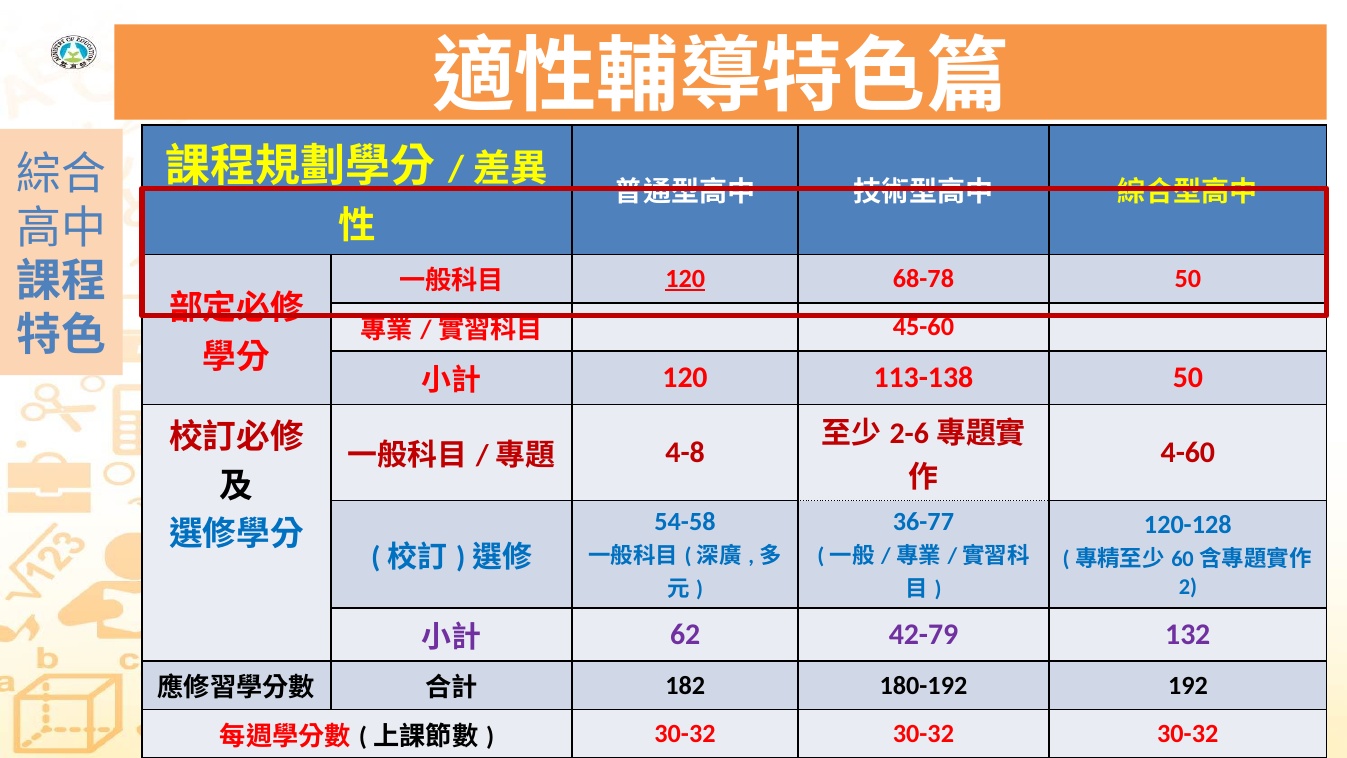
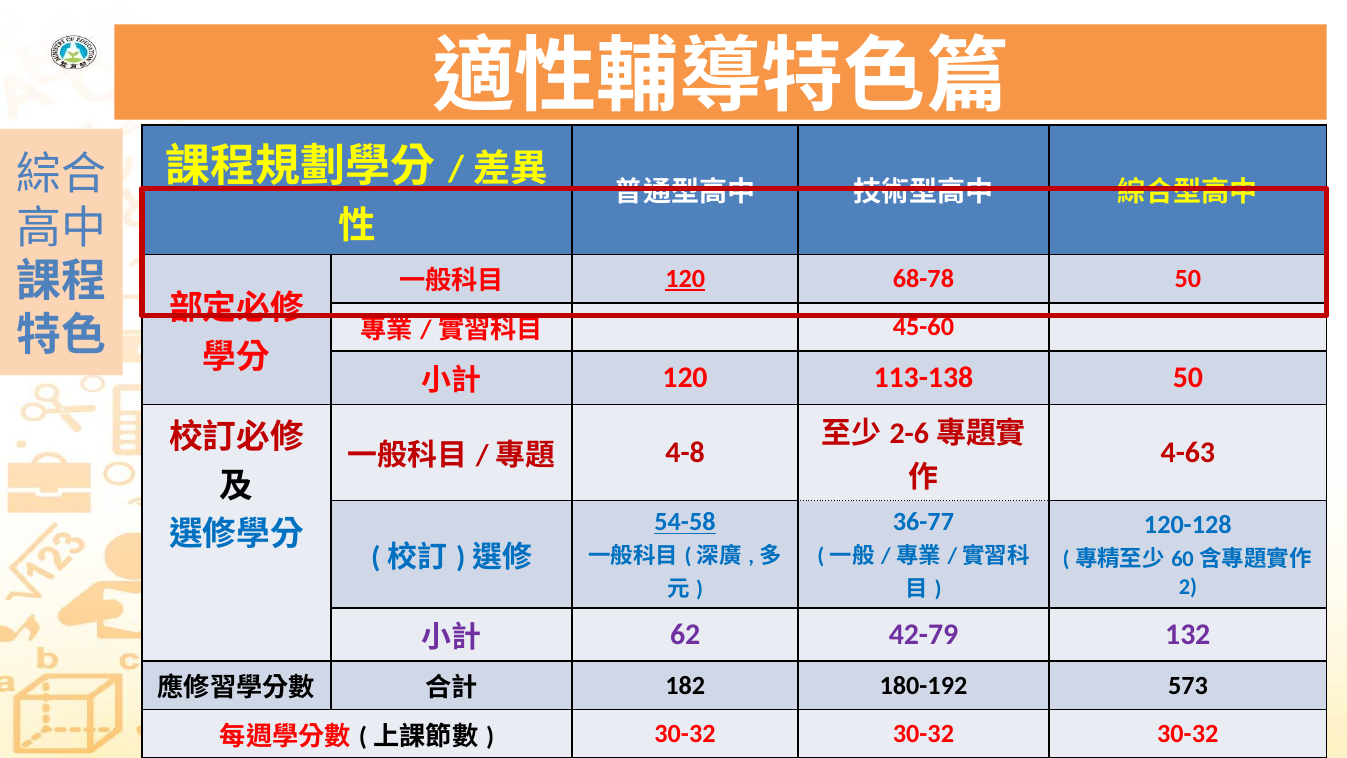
4-60: 4-60 -> 4-63 (1188, 453)
54-58 underline: none -> present (685, 522)
192: 192 -> 573 (1188, 685)
